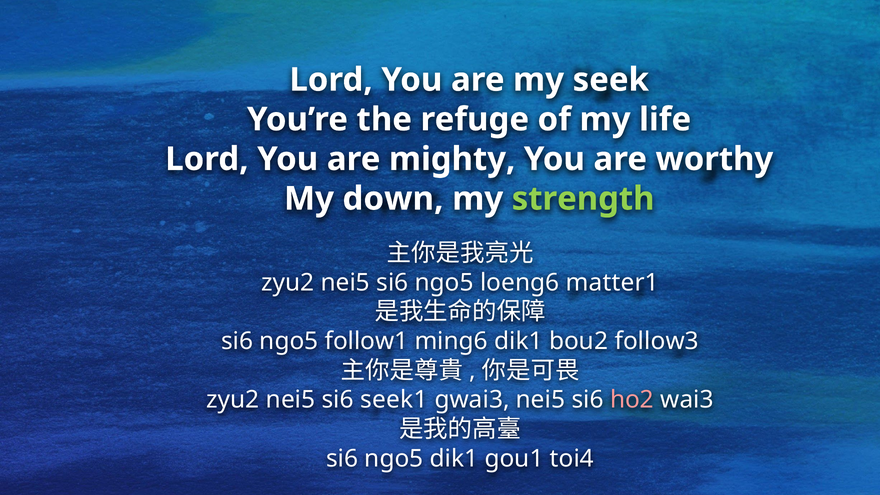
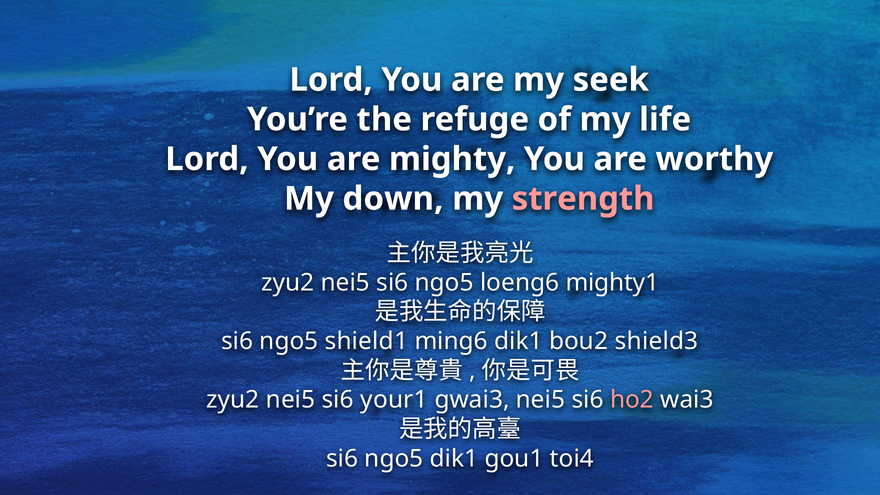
strength colour: light green -> pink (583, 199)
matter1: matter1 -> mighty1 (612, 283)
follow1: follow1 -> shield1 (366, 341)
follow3: follow3 -> shield3 (657, 341)
seek1: seek1 -> your1 (394, 400)
